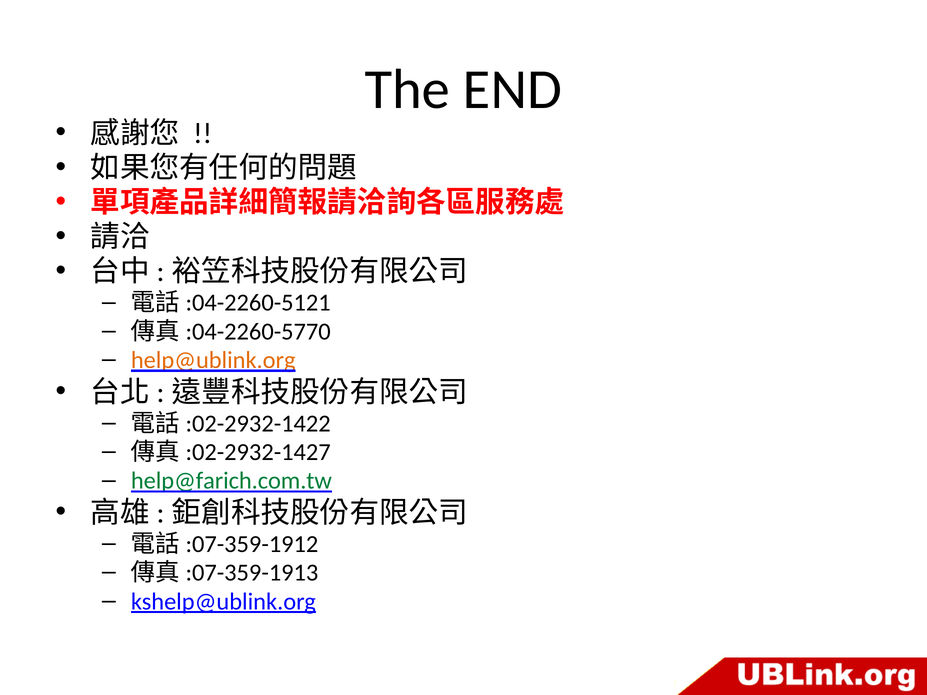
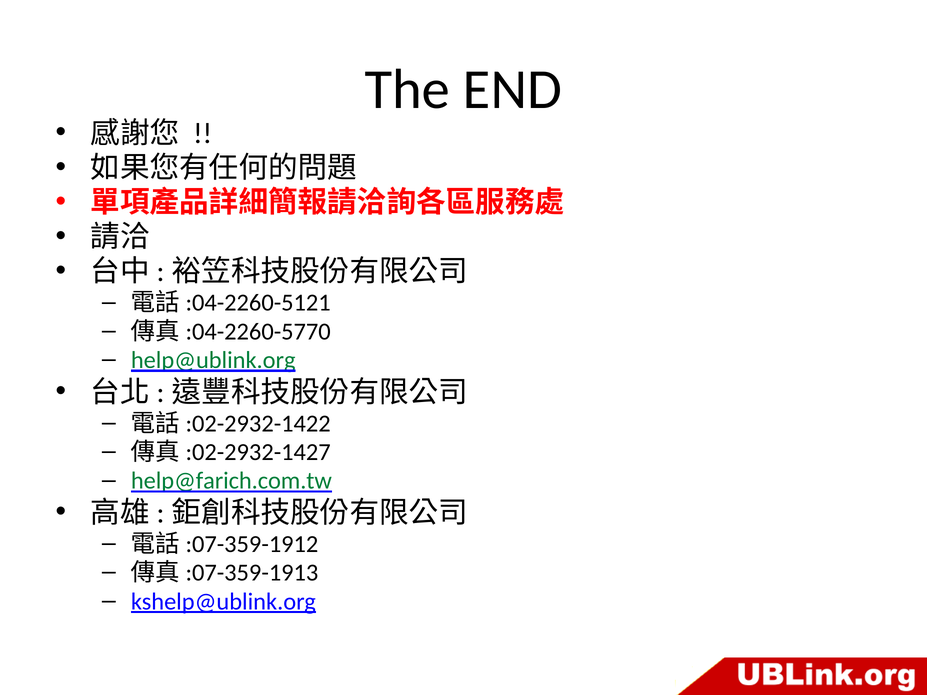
help@ublink.org colour: orange -> green (213, 360)
